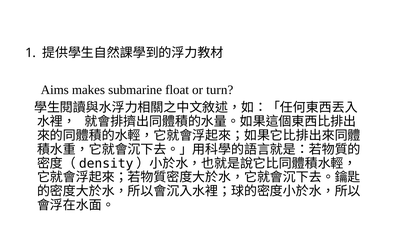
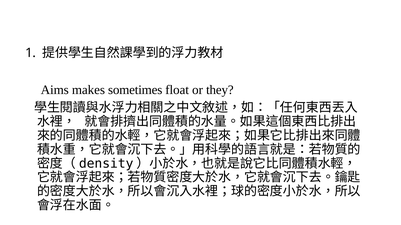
submarine: submarine -> sometimes (135, 90)
turn: turn -> they (220, 90)
